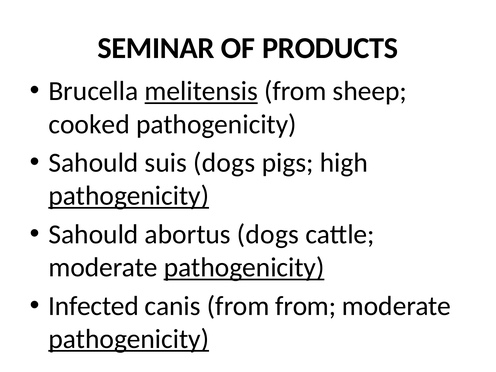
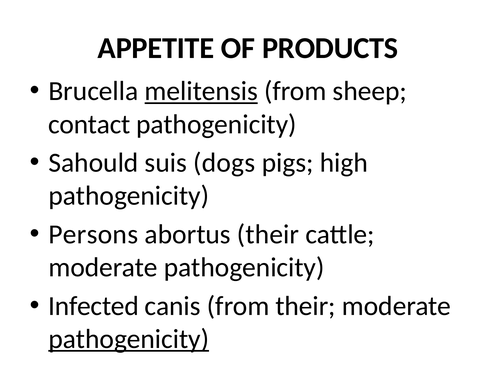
SEMINAR: SEMINAR -> APPETITE (156, 48)
cooked: cooked -> contact (89, 124)
pathogenicity underline: present -> none (129, 196)
Sahould: Sahould -> Persons (93, 234)
abortus dogs: dogs -> their (268, 234)
pathogenicity underline: present -> none (244, 268)
from from: from -> their (306, 306)
